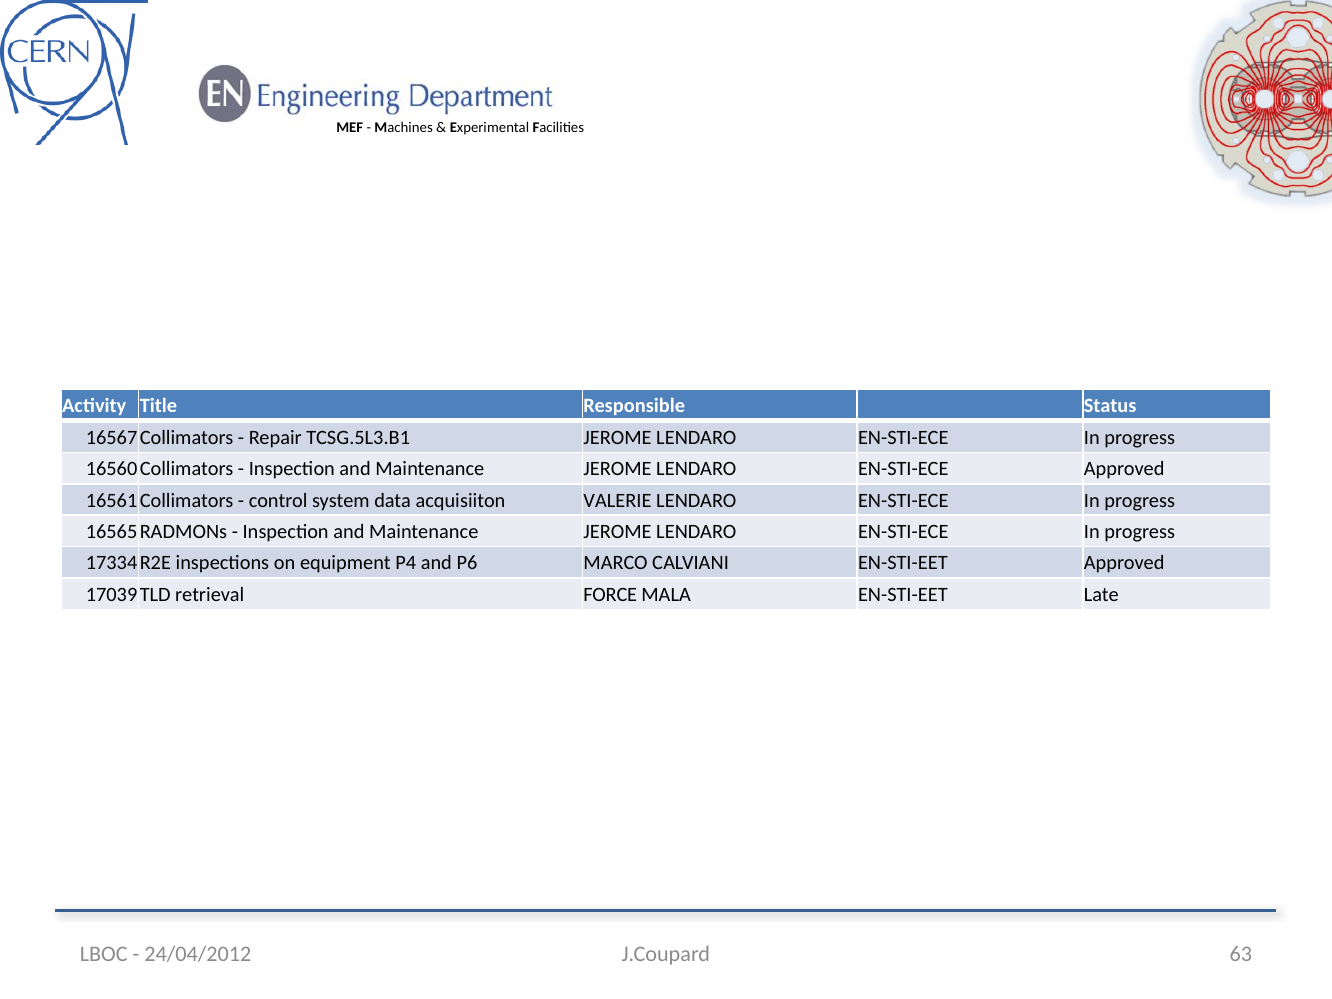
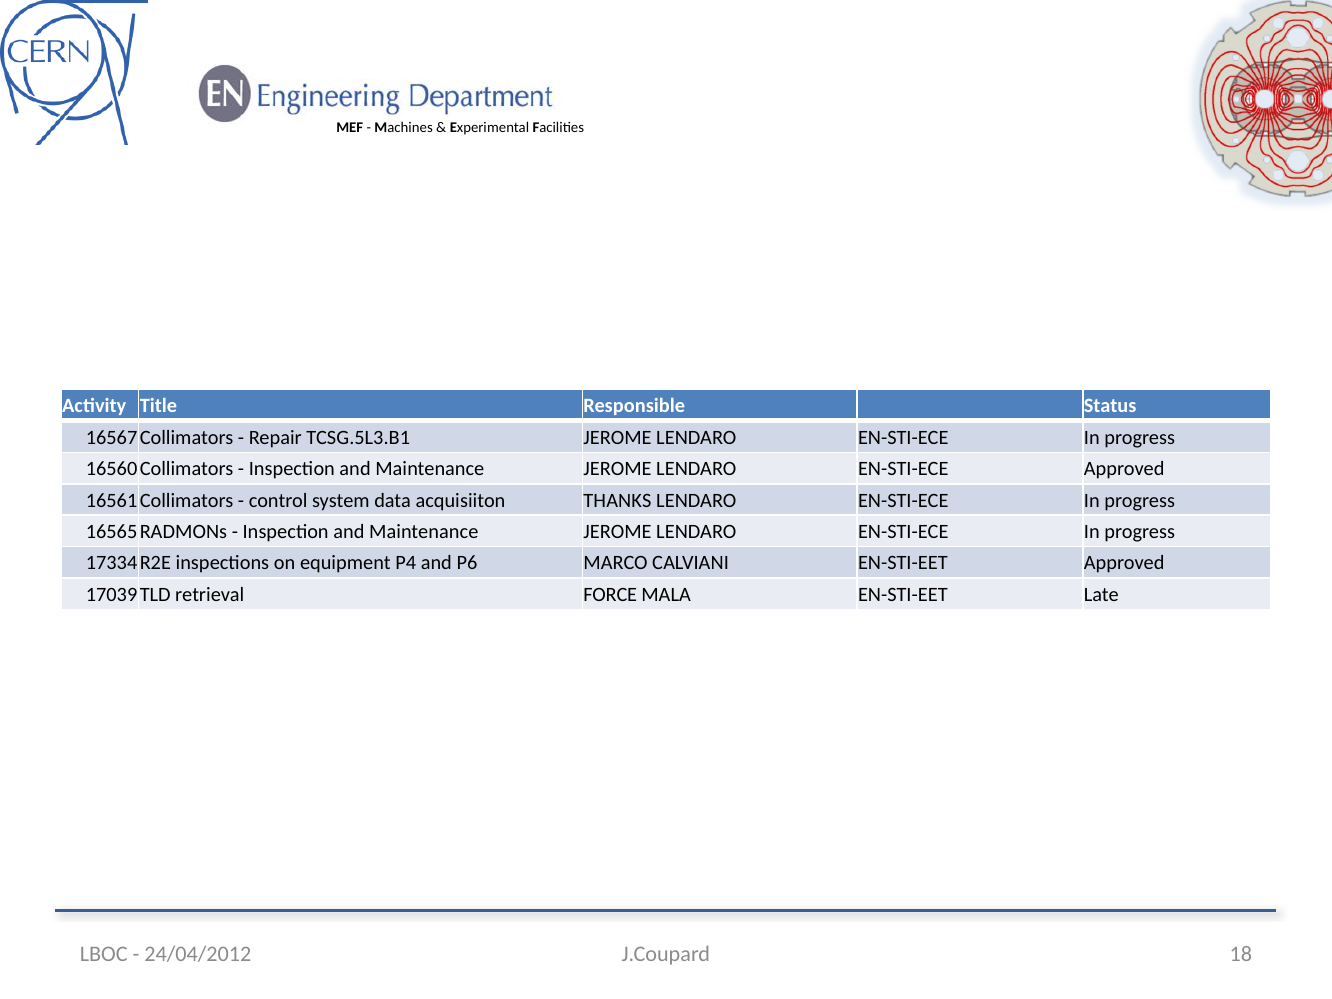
VALERIE: VALERIE -> THANKS (617, 500)
63: 63 -> 18 (1241, 954)
